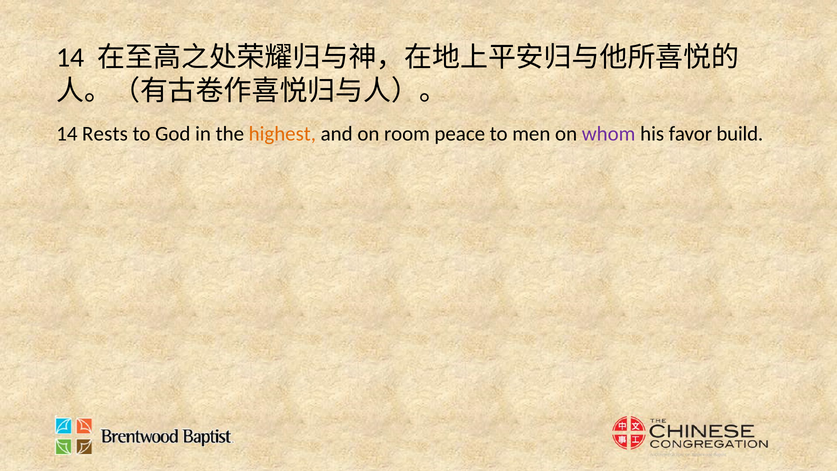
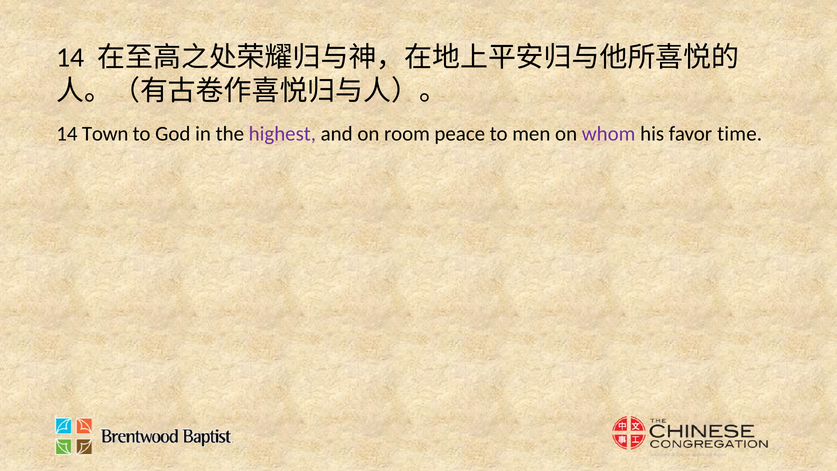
Rests: Rests -> Town (105, 134)
highest colour: orange -> purple (282, 134)
build: build -> time (740, 134)
